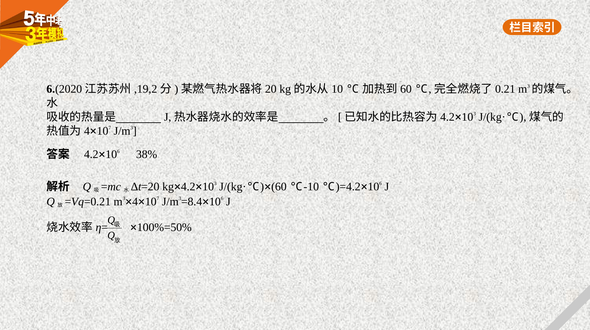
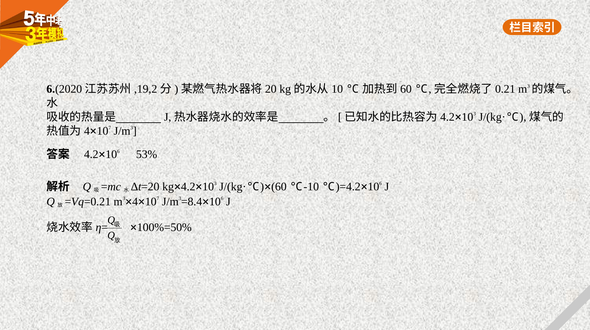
38%: 38% -> 53% (147, 154)
